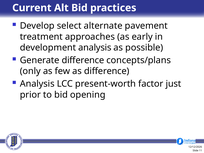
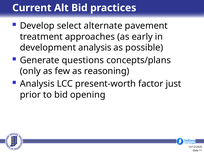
Generate difference: difference -> questions (83, 60)
as difference: difference -> reasoning (107, 71)
